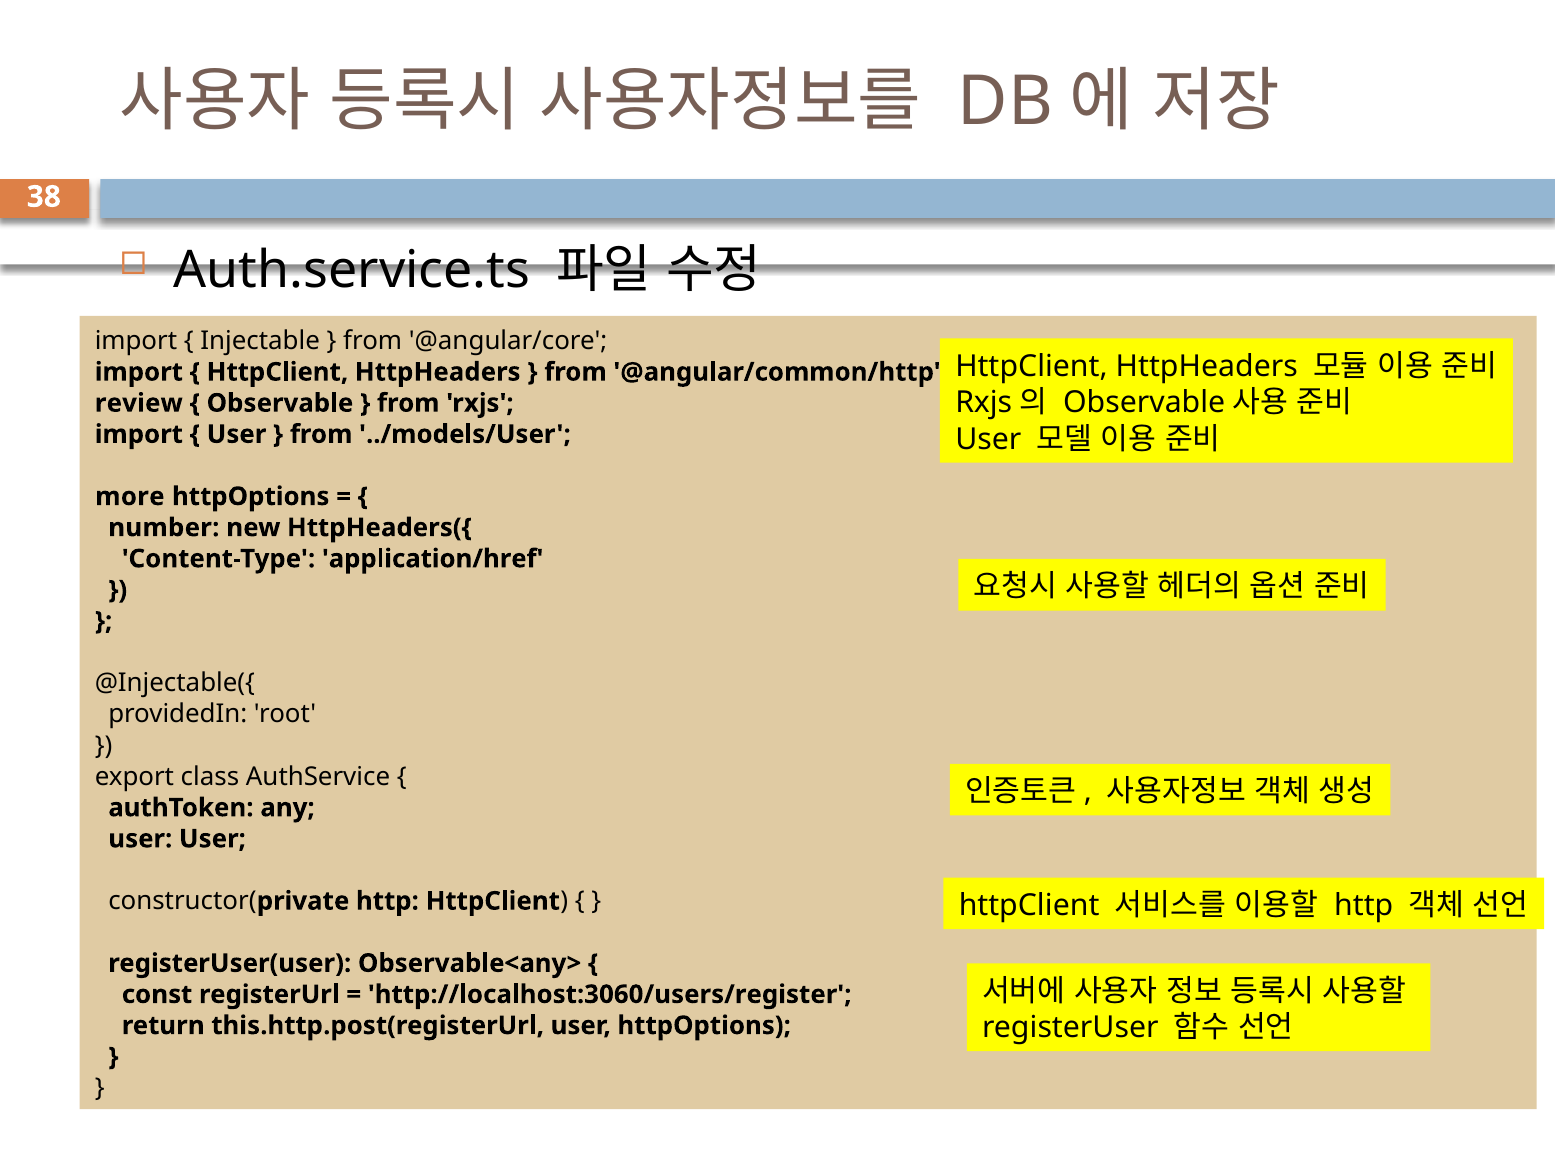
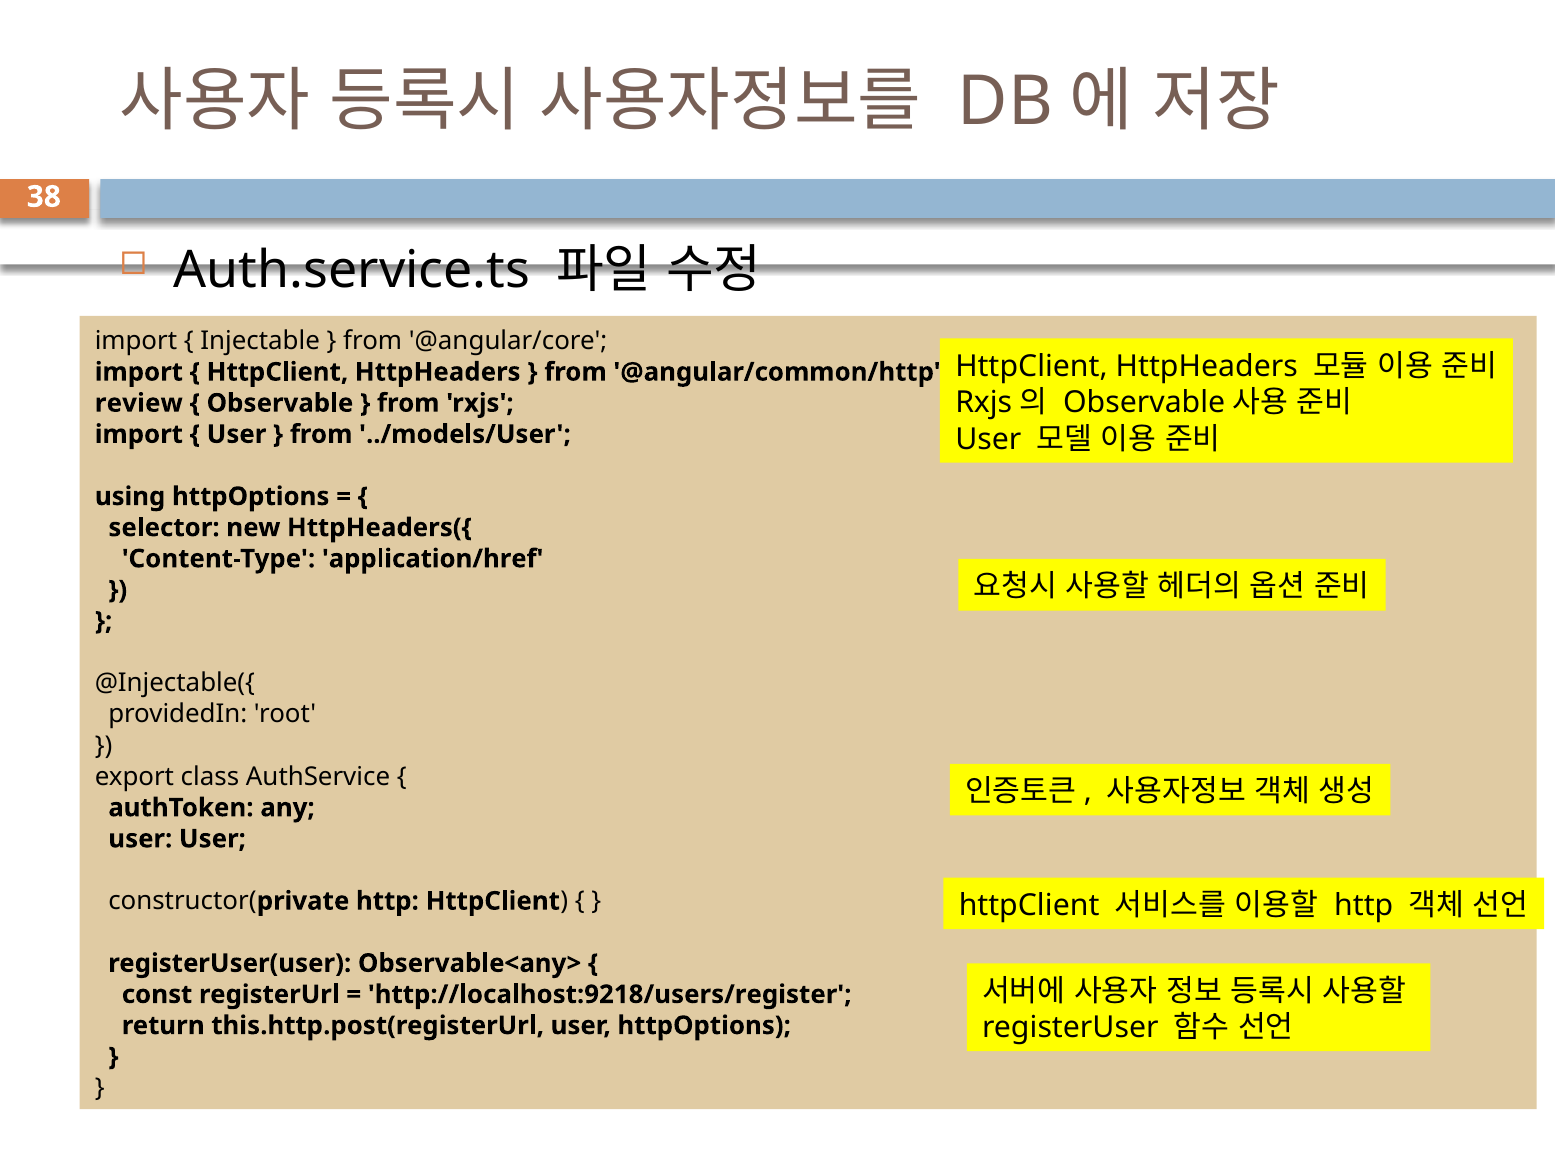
more: more -> using (130, 496)
number: number -> selector (164, 527)
http://localhost:3060/users/register: http://localhost:3060/users/register -> http://localhost:9218/users/register (610, 994)
